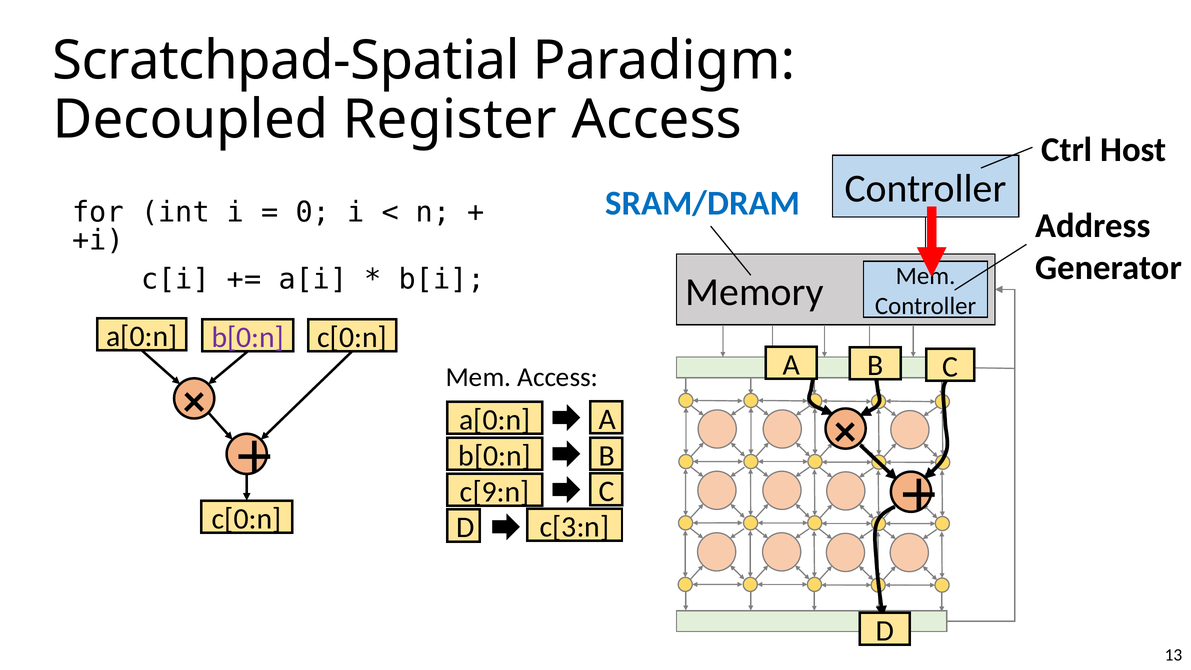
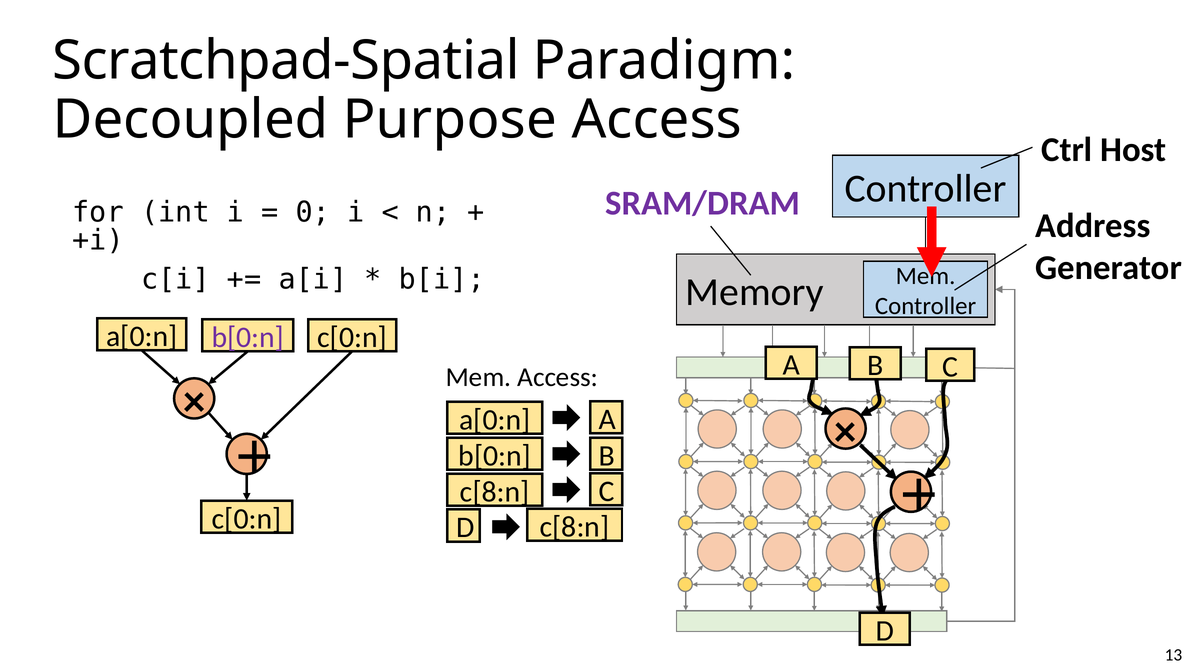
Register: Register -> Purpose (450, 120)
SRAM/DRAM colour: blue -> purple (703, 203)
c[9:n: c[9:n -> c[8:n (495, 492)
D c[3:n: c[3:n -> c[8:n (575, 527)
